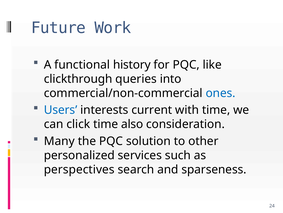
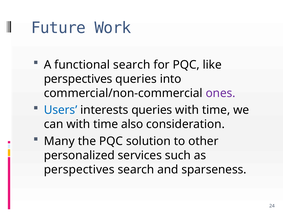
functional history: history -> search (132, 64)
clickthrough: clickthrough -> perspectives (78, 79)
ones colour: blue -> purple (221, 93)
interests current: current -> queries (152, 110)
can click: click -> with (78, 124)
